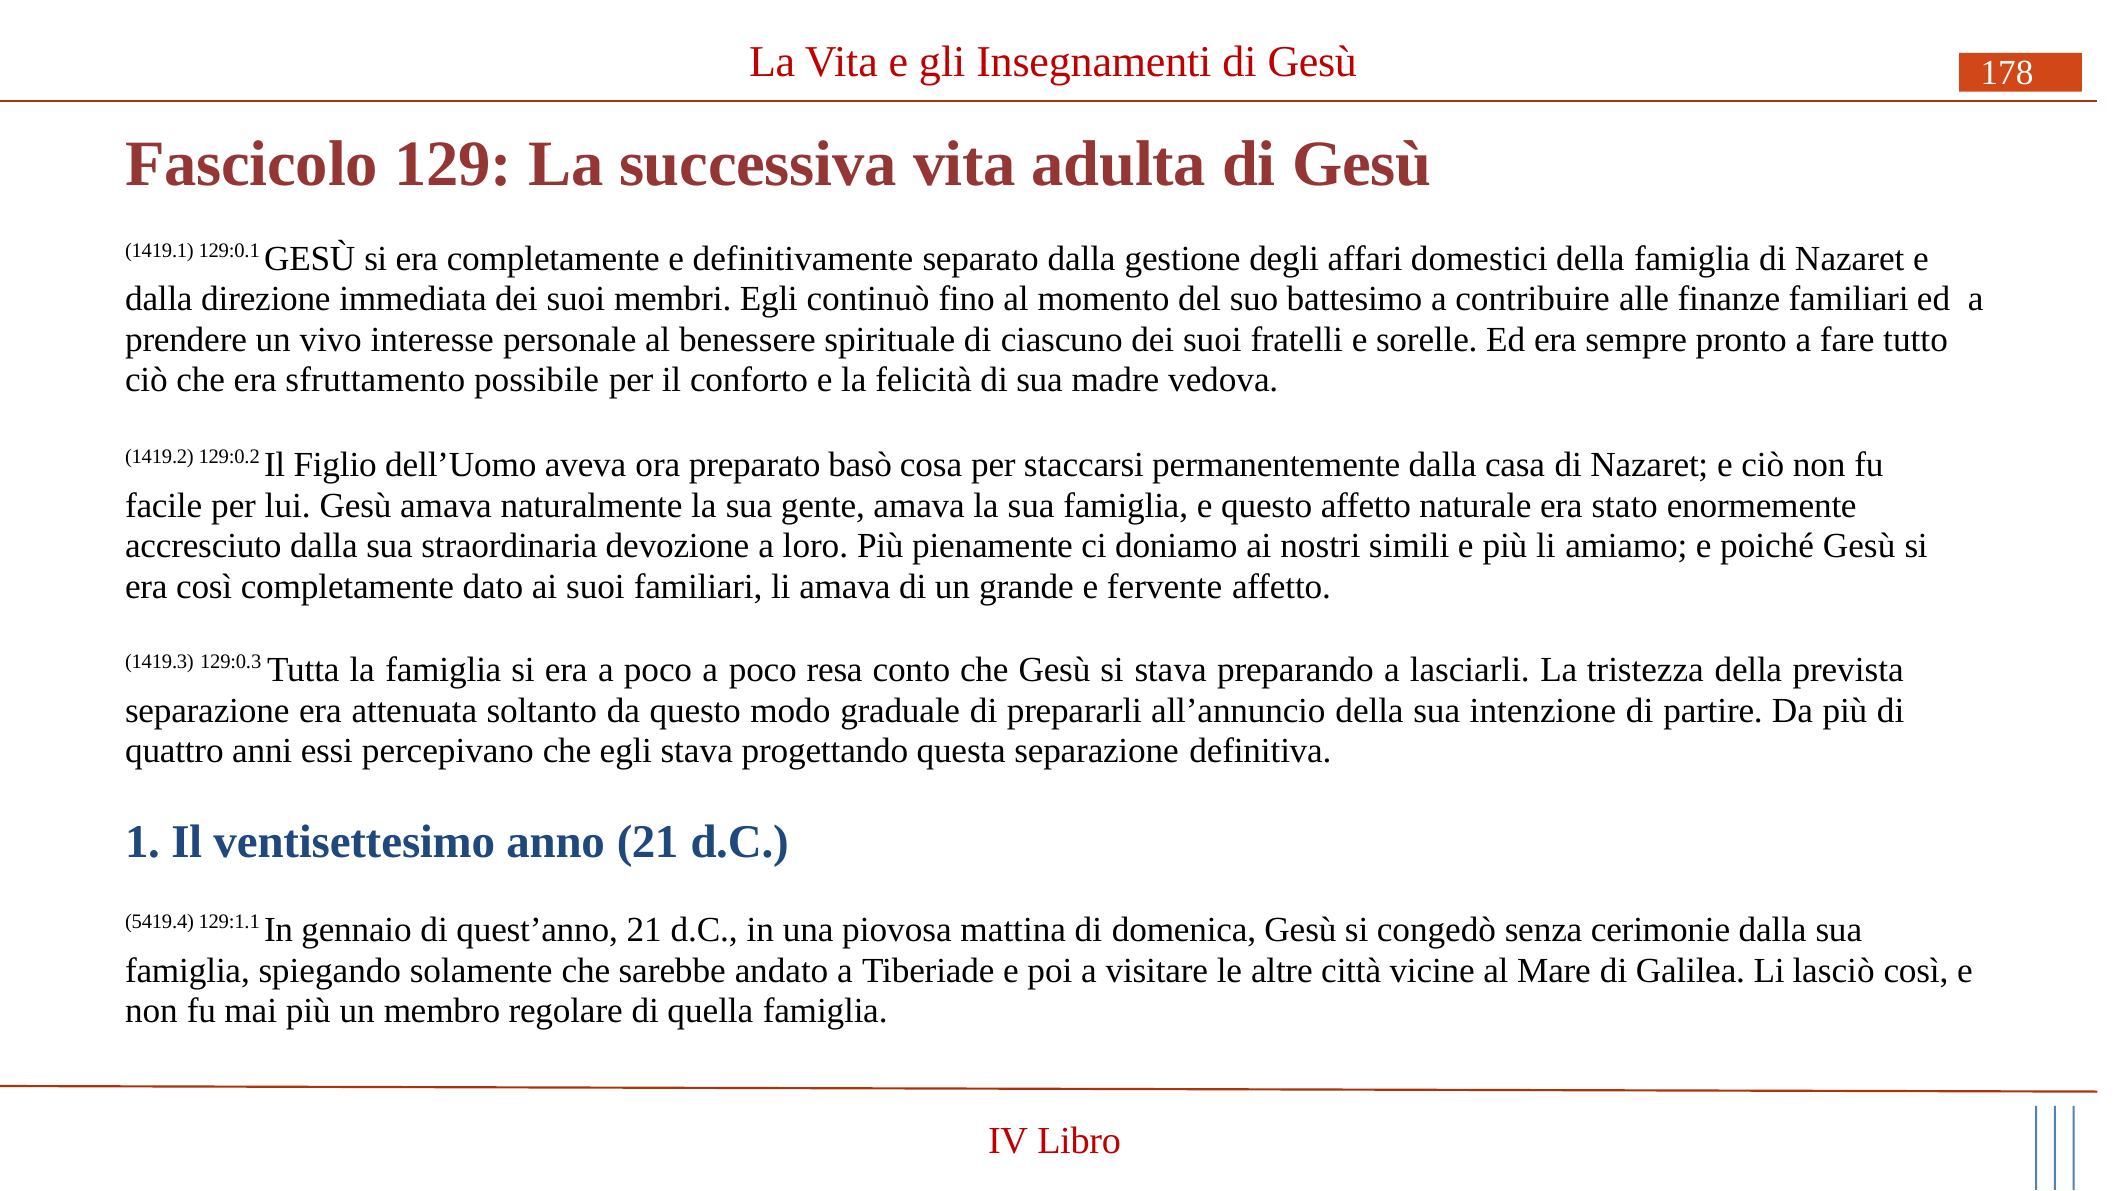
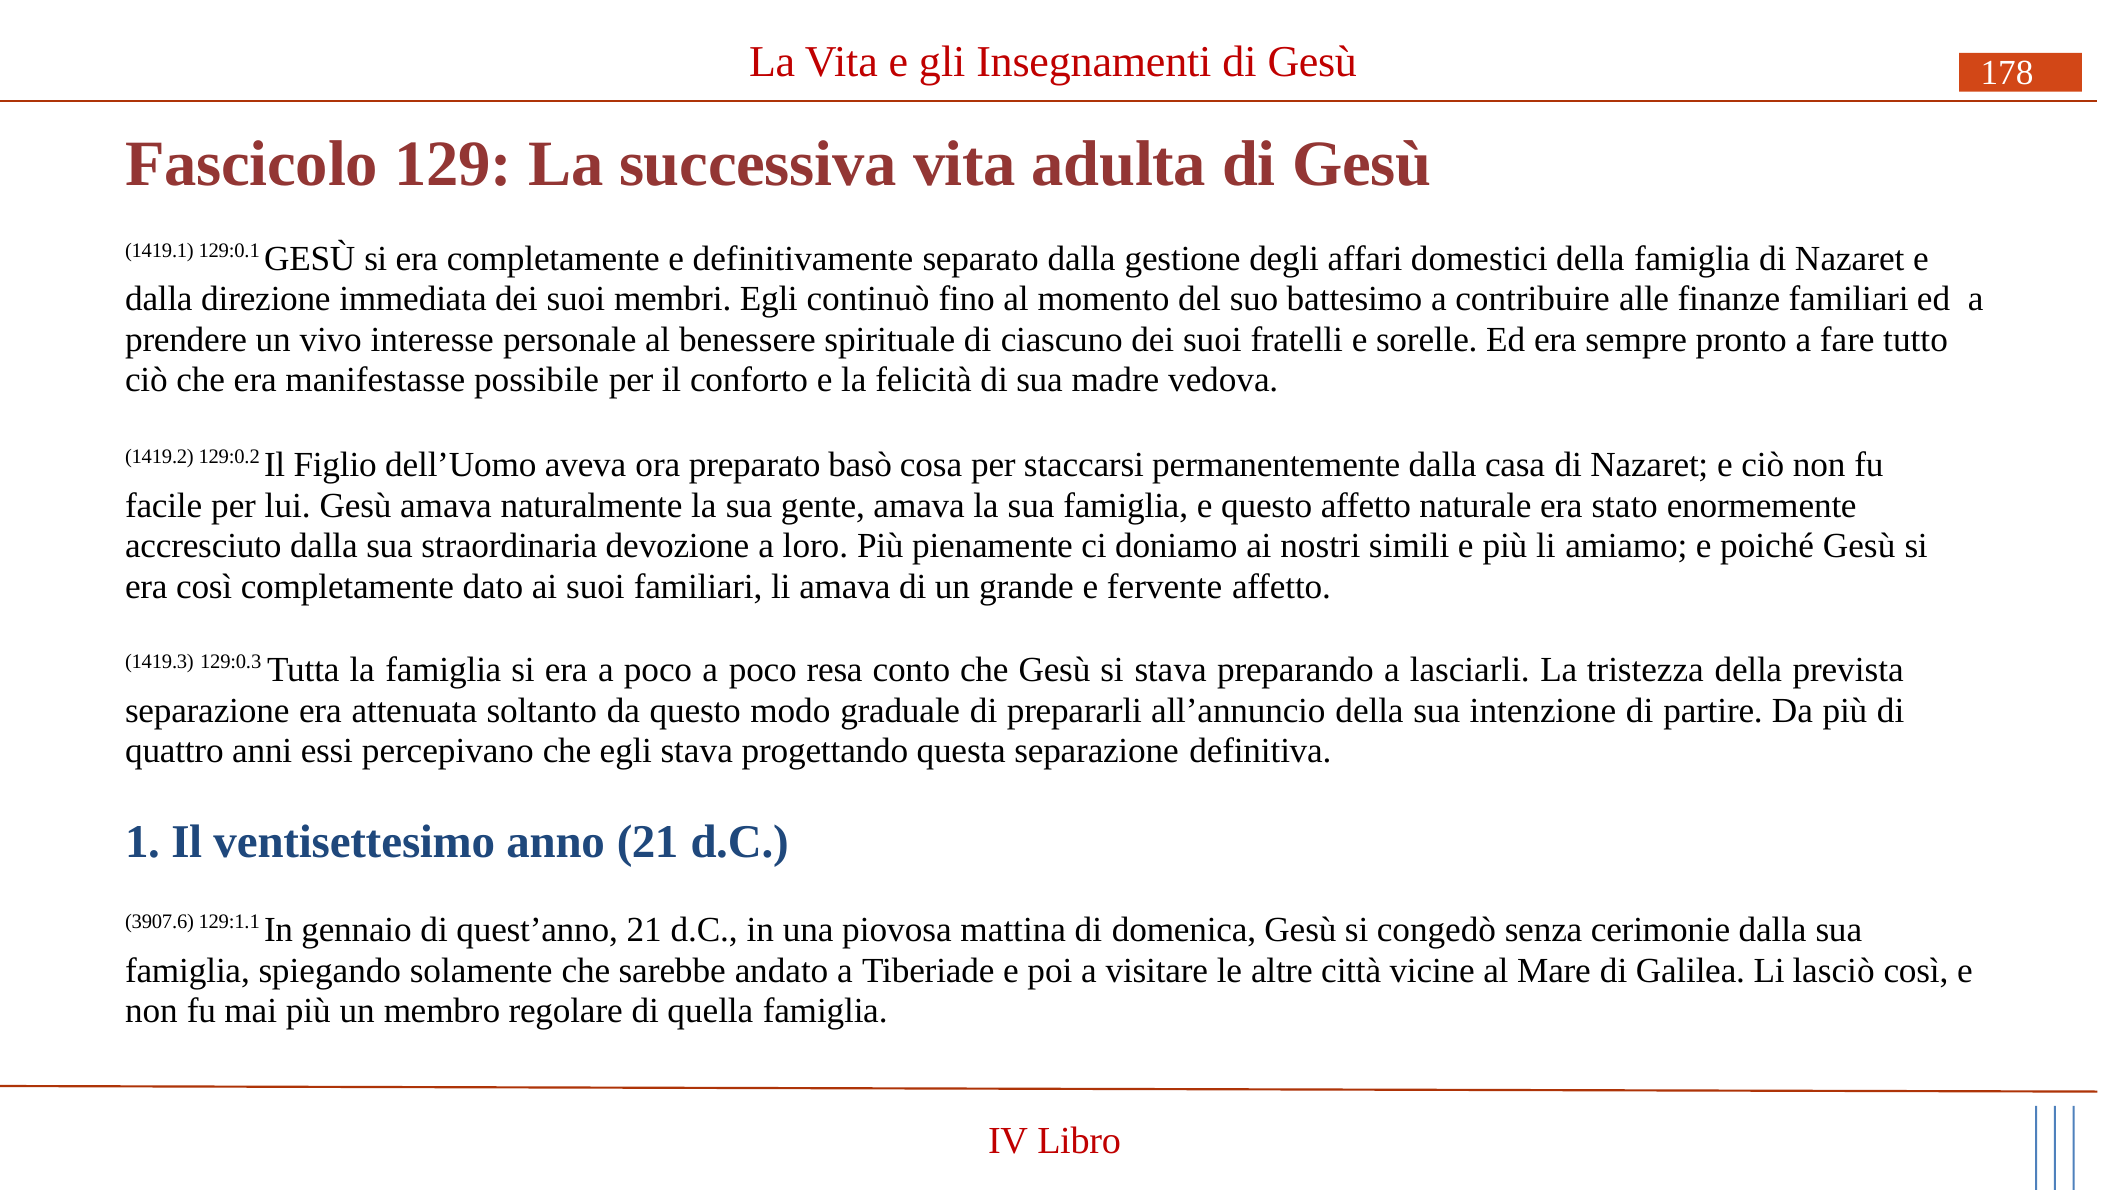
sfruttamento: sfruttamento -> manifestasse (375, 380)
5419.4: 5419.4 -> 3907.6 (160, 921)
